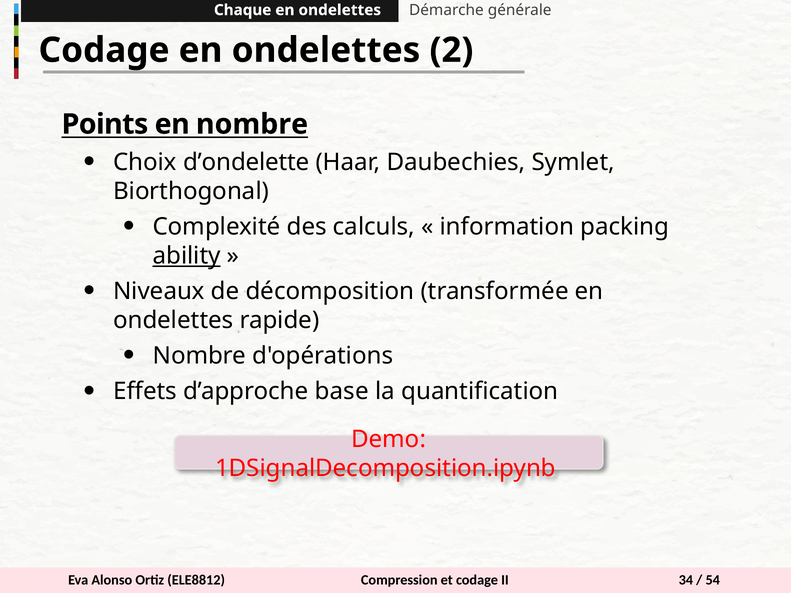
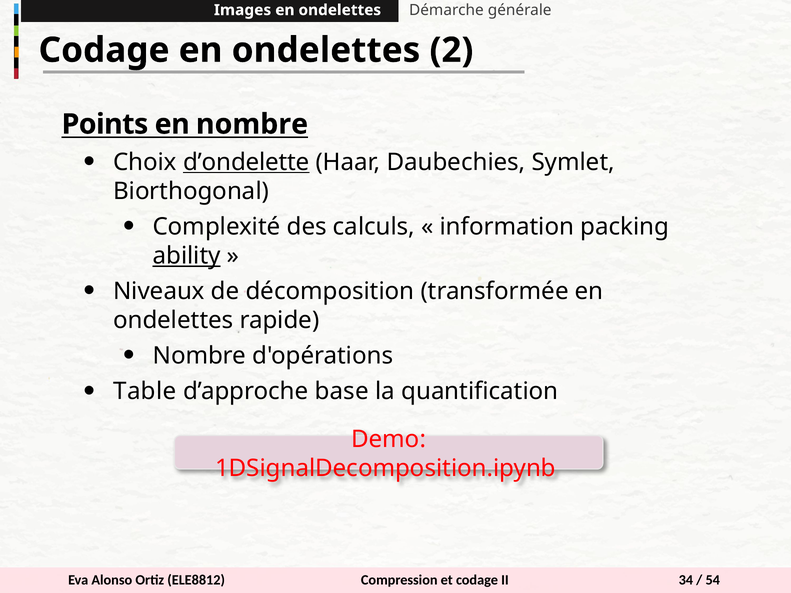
Chaque: Chaque -> Images (243, 10)
d’ondelette underline: none -> present (246, 162)
Effets: Effets -> Table (145, 392)
